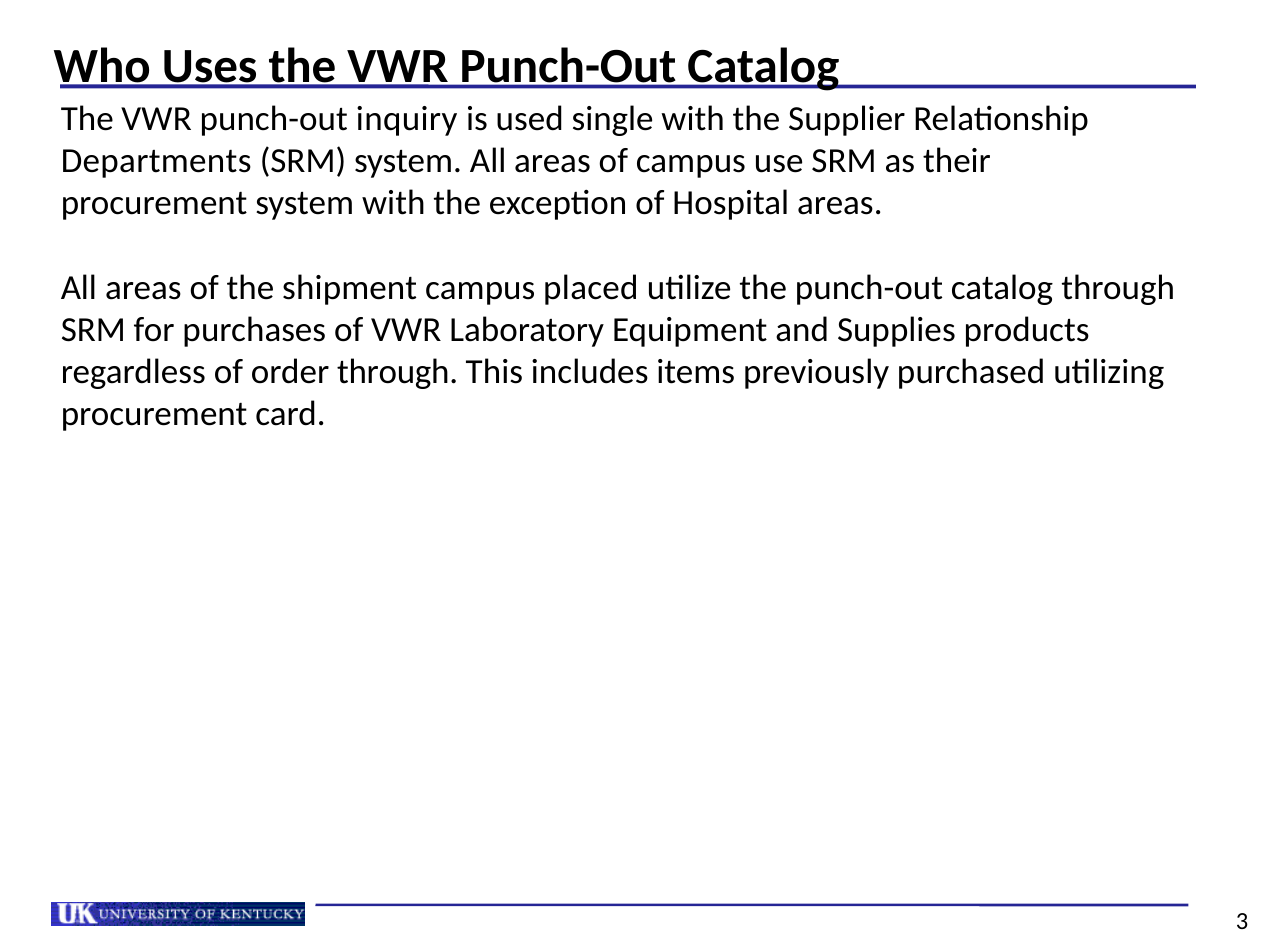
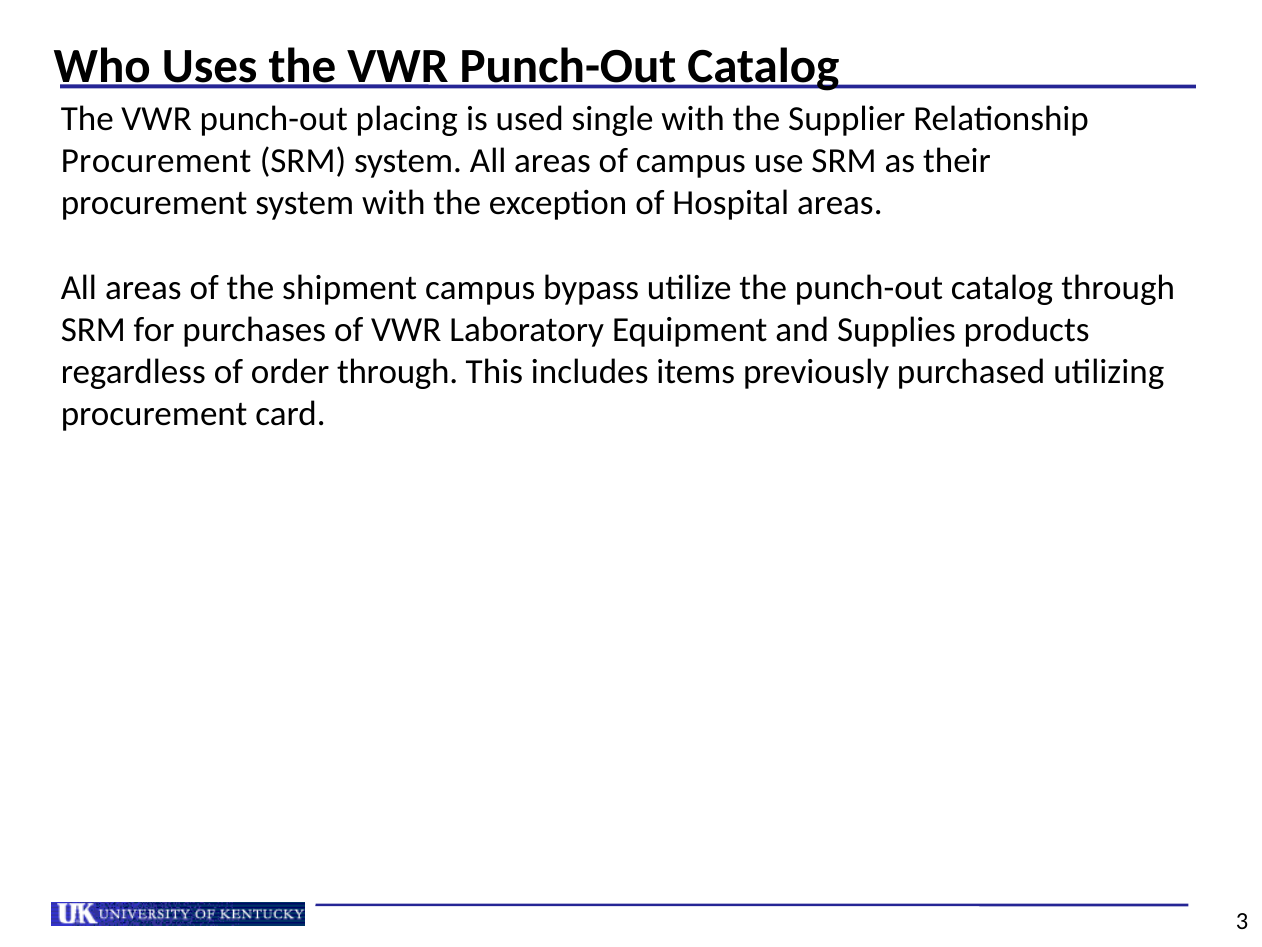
inquiry: inquiry -> placing (407, 119)
Departments: Departments -> Procurement (156, 161)
placed: placed -> bypass (591, 287)
